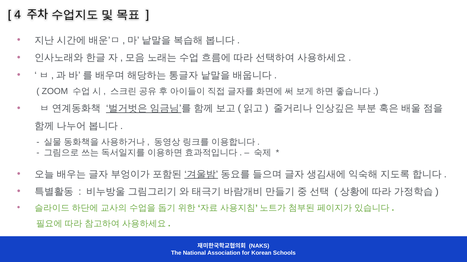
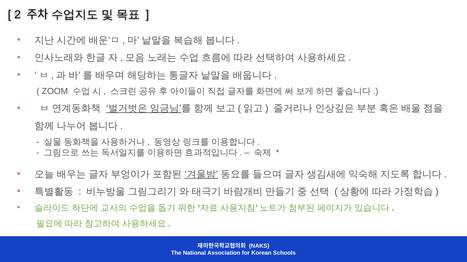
4: 4 -> 2 (18, 15)
